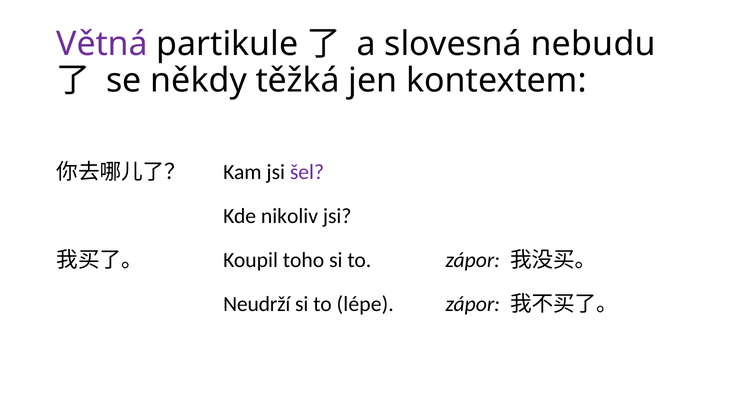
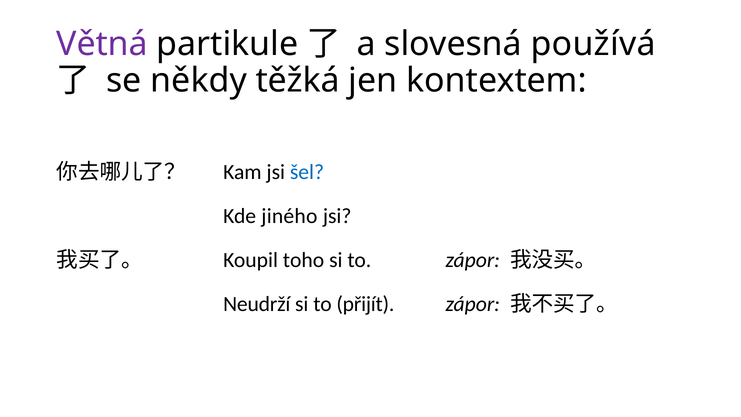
nebudu: nebudu -> používá (593, 44)
šel colour: purple -> blue (307, 172)
nikoliv: nikoliv -> jiného (289, 216)
lépe: lépe -> přijít (365, 304)
